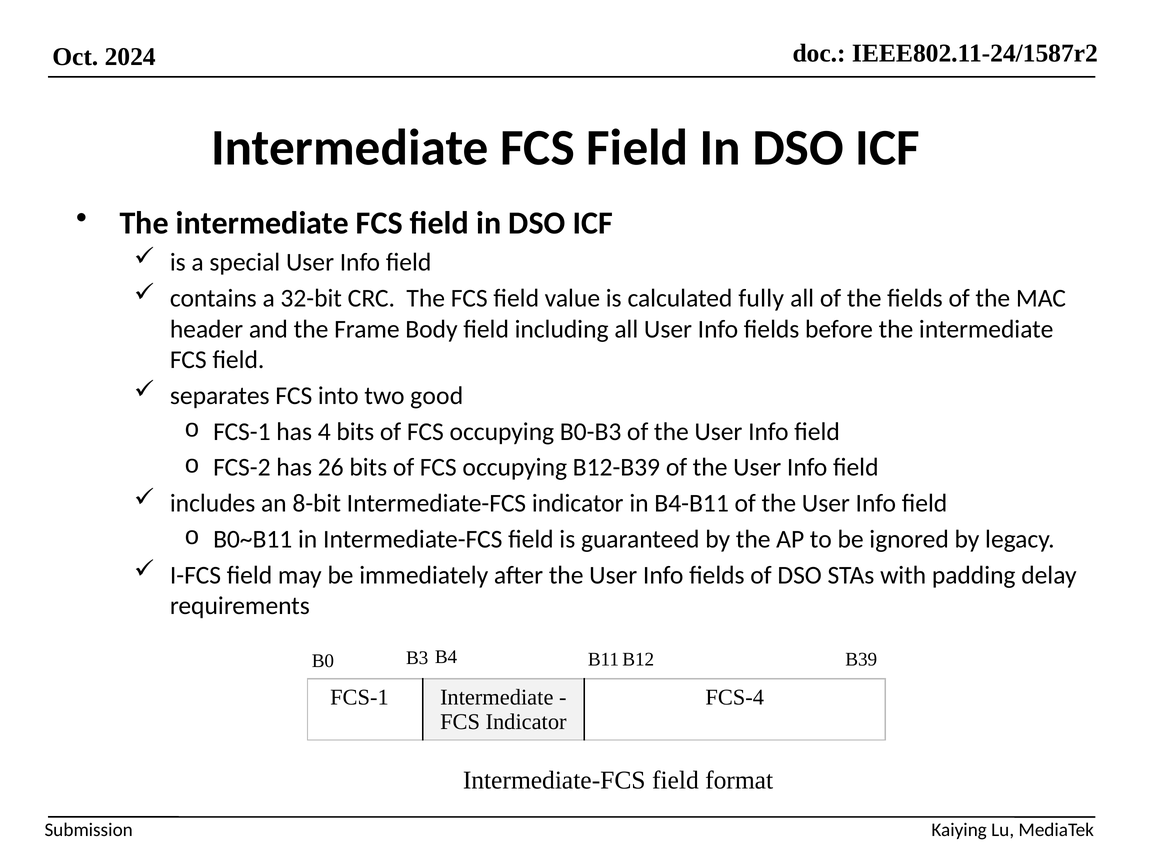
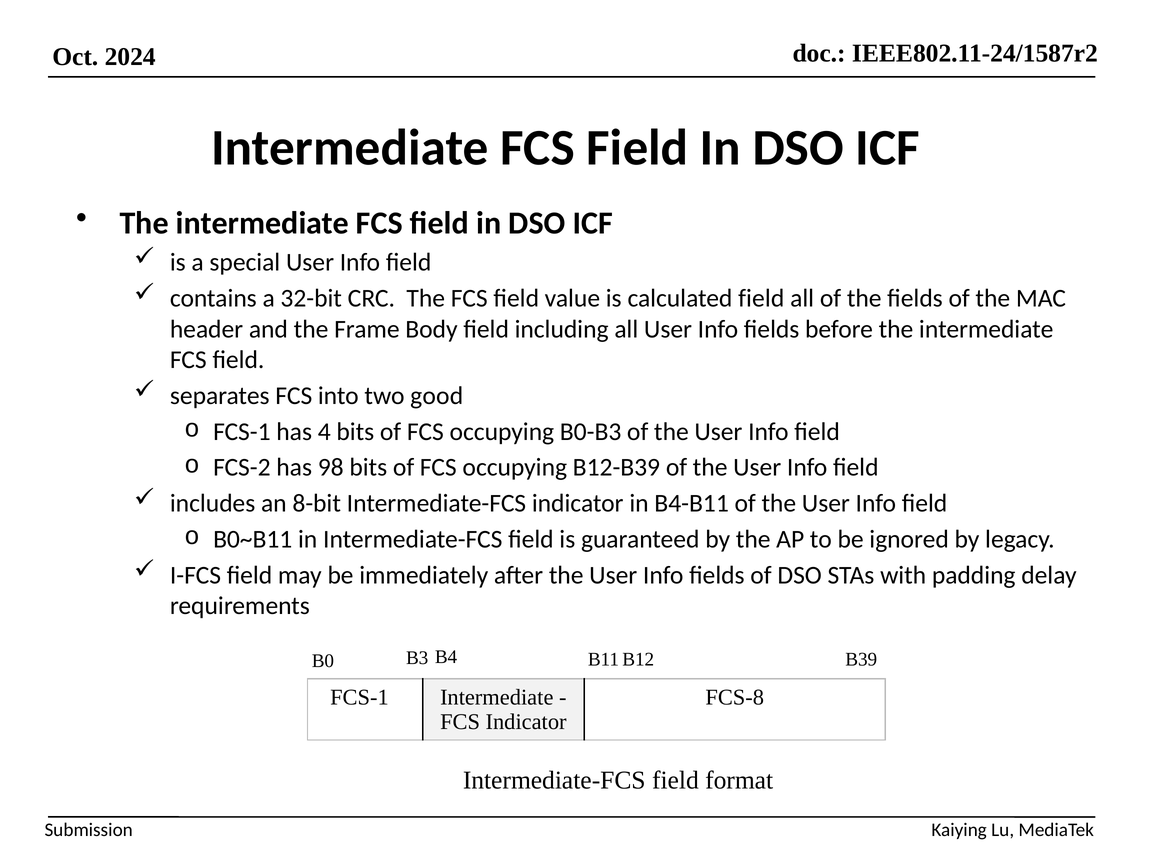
calculated fully: fully -> field (761, 298)
26: 26 -> 98 (331, 467)
FCS-4: FCS-4 -> FCS-8 (735, 697)
